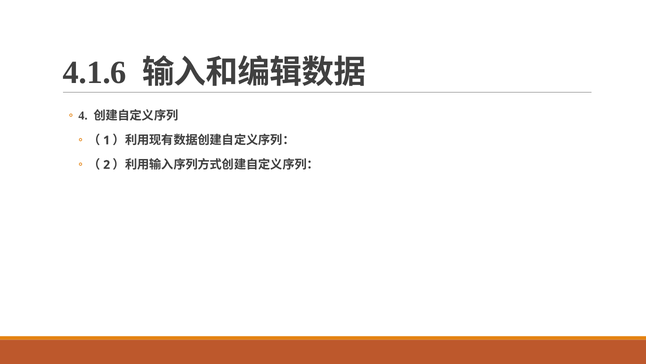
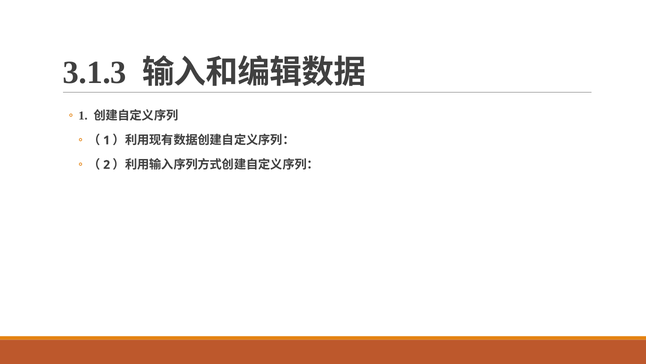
4.1.6: 4.1.6 -> 3.1.3 (95, 72)
4: 4 -> 1 (83, 116)
